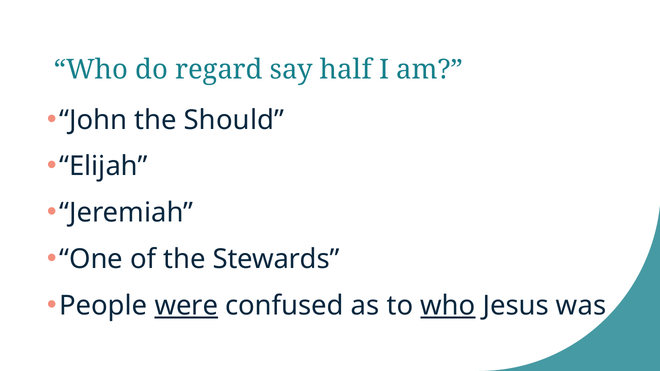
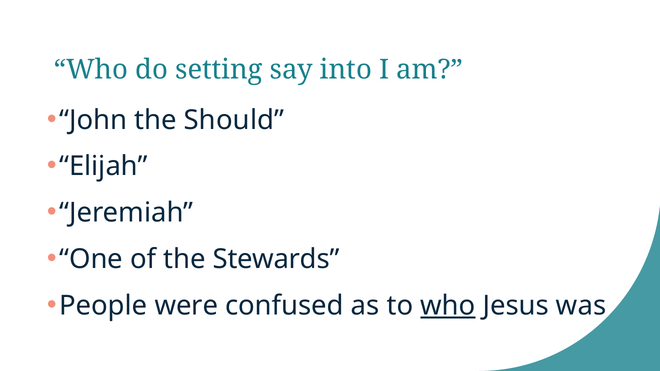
regard: regard -> setting (219, 70)
half: half -> into (346, 70)
were underline: present -> none (186, 306)
